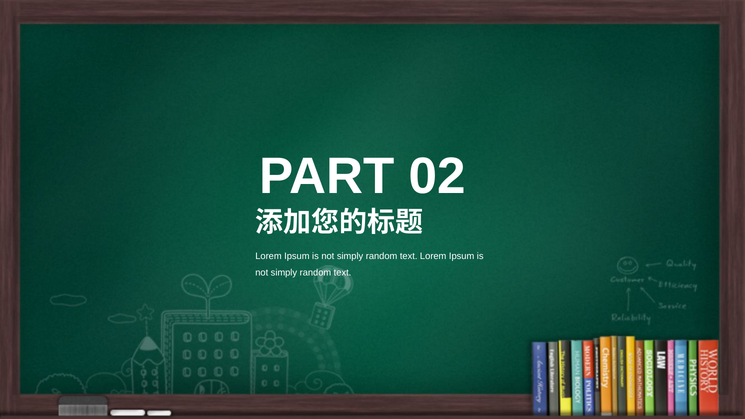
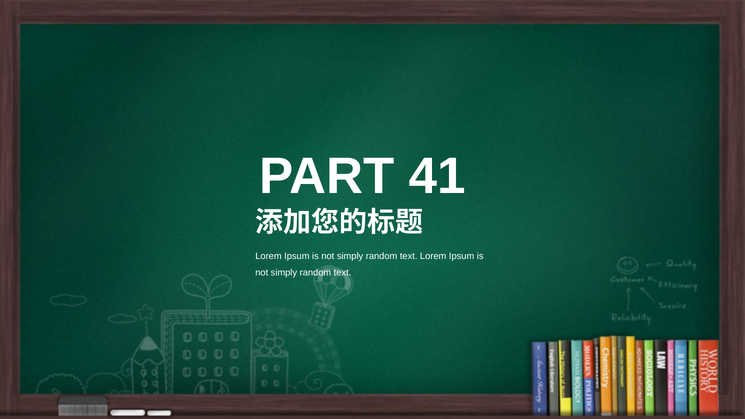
02: 02 -> 41 (437, 177)
